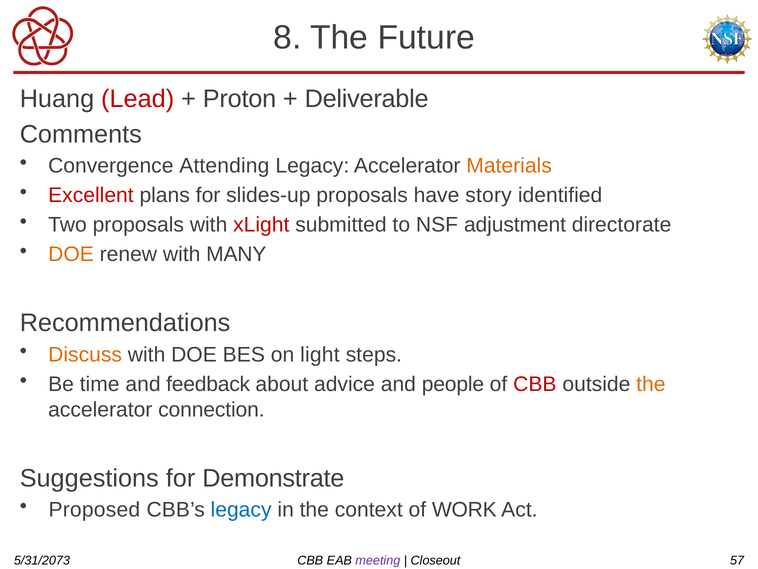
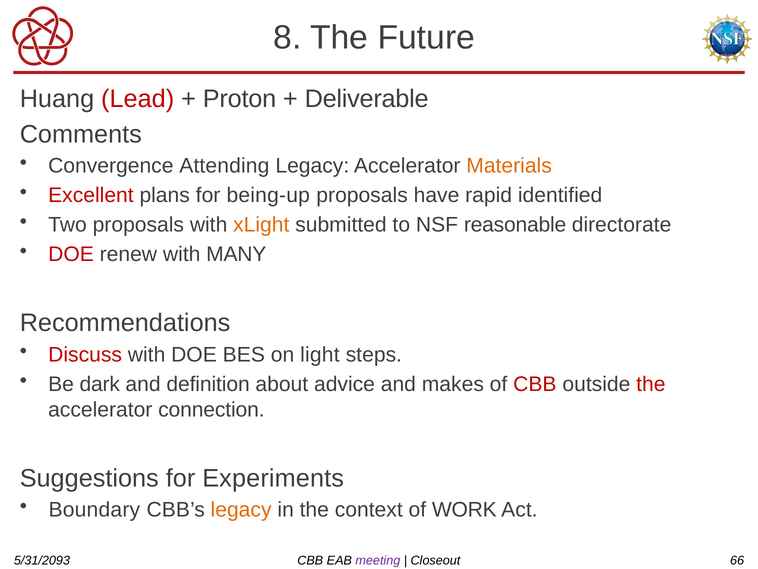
slides-up: slides-up -> being-up (268, 195)
story: story -> rapid (489, 195)
xLight colour: red -> orange (261, 225)
adjustment: adjustment -> reasonable (515, 225)
DOE colour: orange -> red (71, 254)
Discuss colour: orange -> red (85, 354)
time: time -> dark (100, 384)
feedback: feedback -> definition (208, 384)
people: people -> makes (453, 384)
the colour: orange -> red (651, 384)
Demonstrate: Demonstrate -> Experiments (273, 478)
Proposed: Proposed -> Boundary (94, 509)
legacy colour: blue -> orange (241, 509)
5/31/2073: 5/31/2073 -> 5/31/2093 (42, 560)
57: 57 -> 66 (737, 560)
